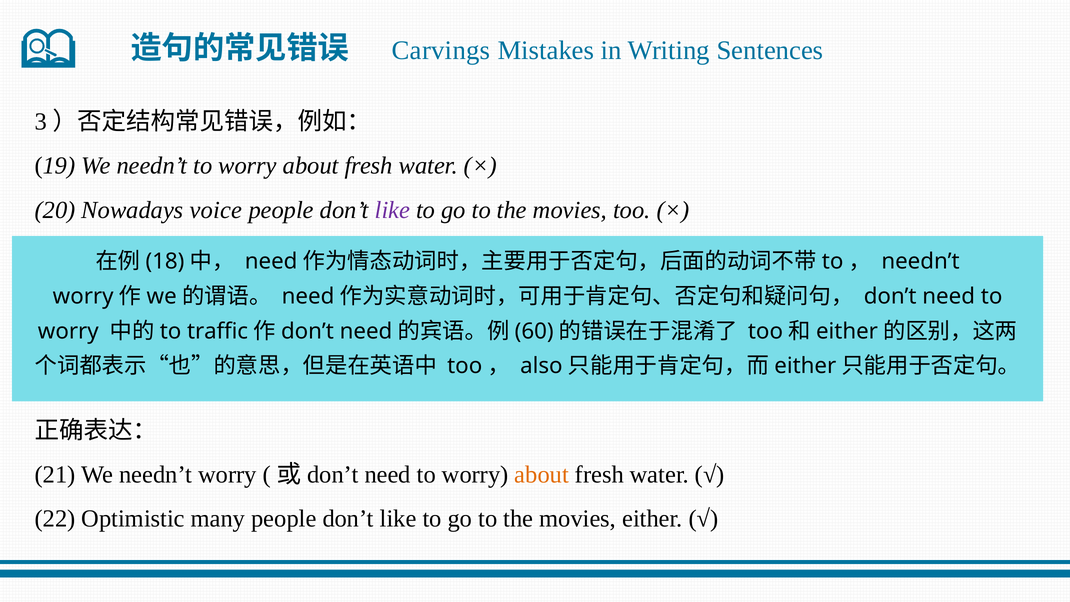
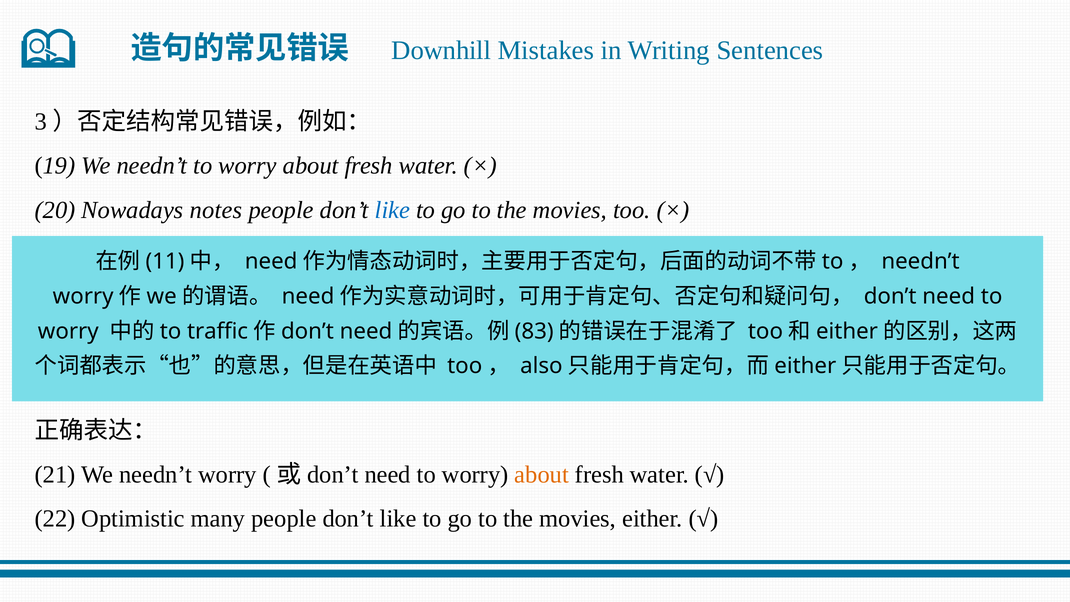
Carvings: Carvings -> Downhill (441, 51)
voice: voice -> notes (216, 210)
like colour: purple -> blue (392, 210)
18: 18 -> 11 (165, 262)
60: 60 -> 83 (534, 331)
